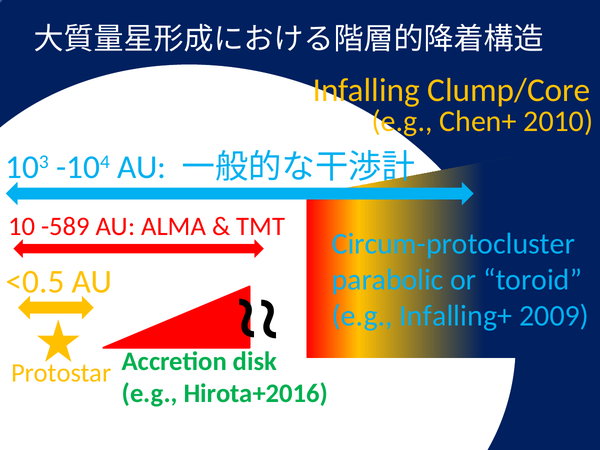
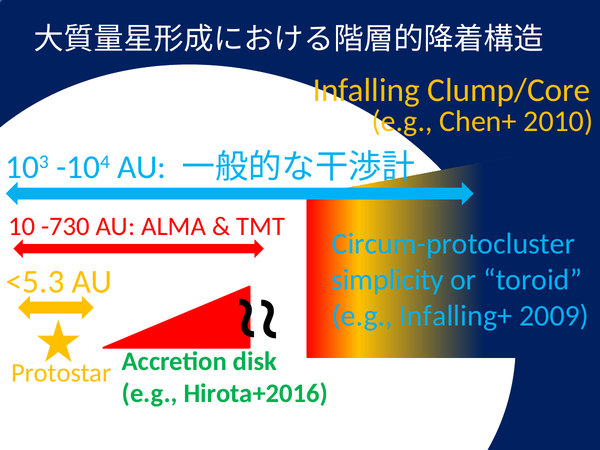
-589: -589 -> -730 (66, 226)
parabolic: parabolic -> simplicity (388, 280)
<0.5: <0.5 -> <5.3 (35, 282)
